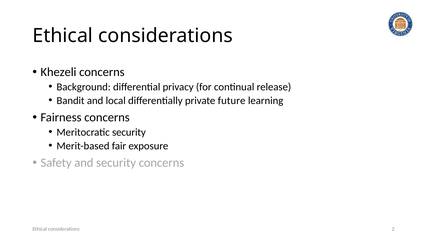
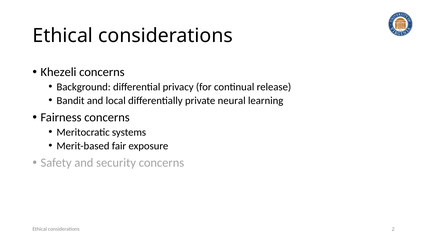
future: future -> neural (232, 101)
Meritocratic security: security -> systems (129, 132)
